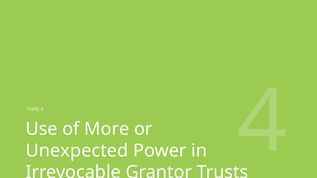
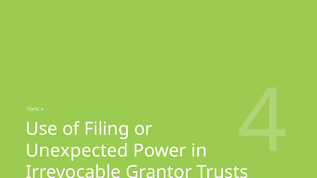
More: More -> Filing (107, 129)
